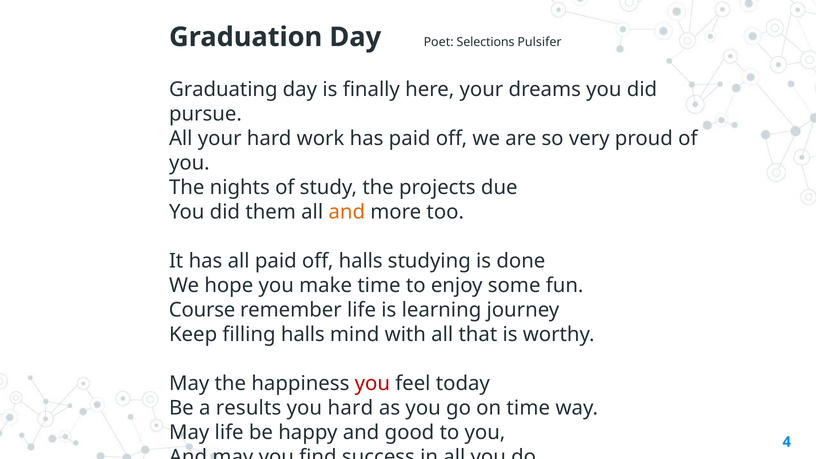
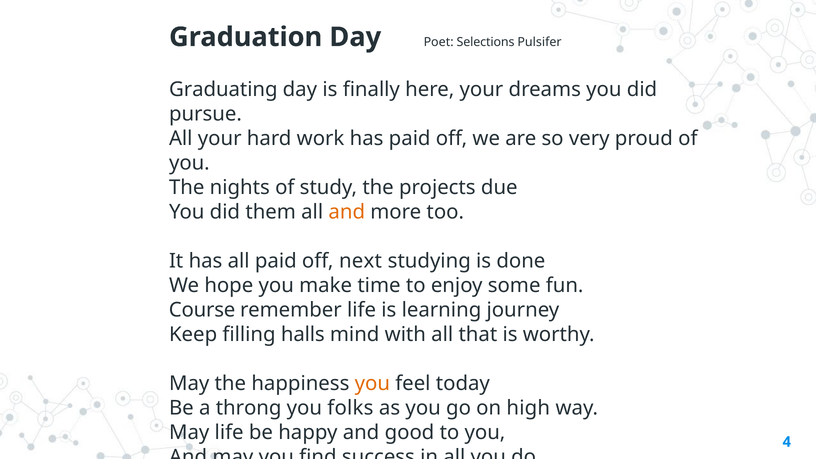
off halls: halls -> next (360, 261)
you colour: red -> orange (372, 383)
results: results -> throng (249, 408)
you hard: hard -> folks (350, 408)
on time: time -> high (528, 408)
